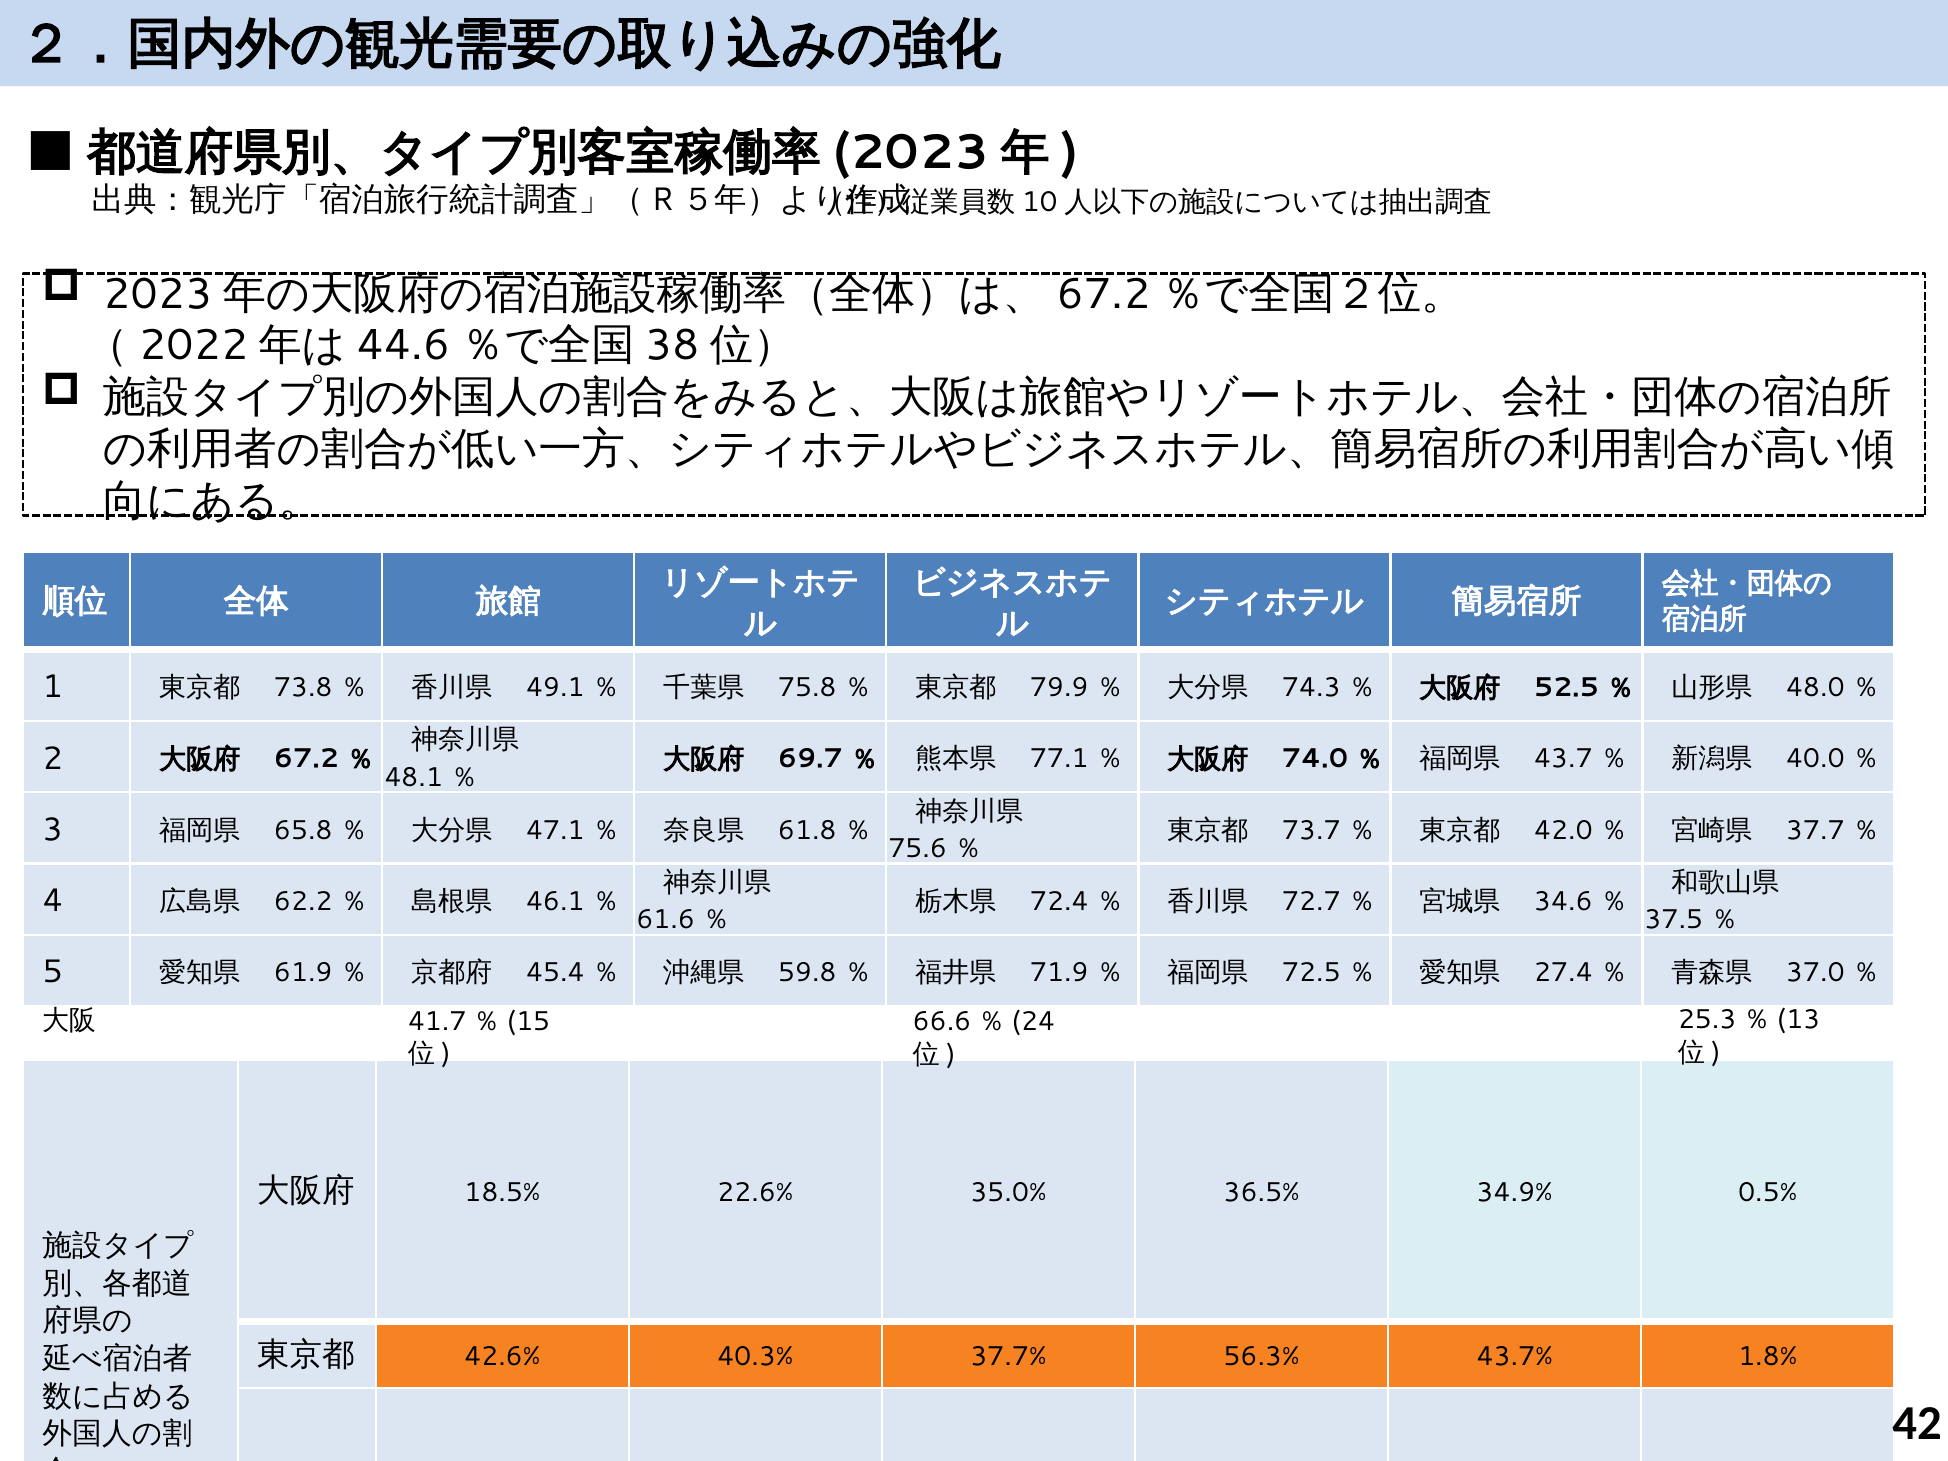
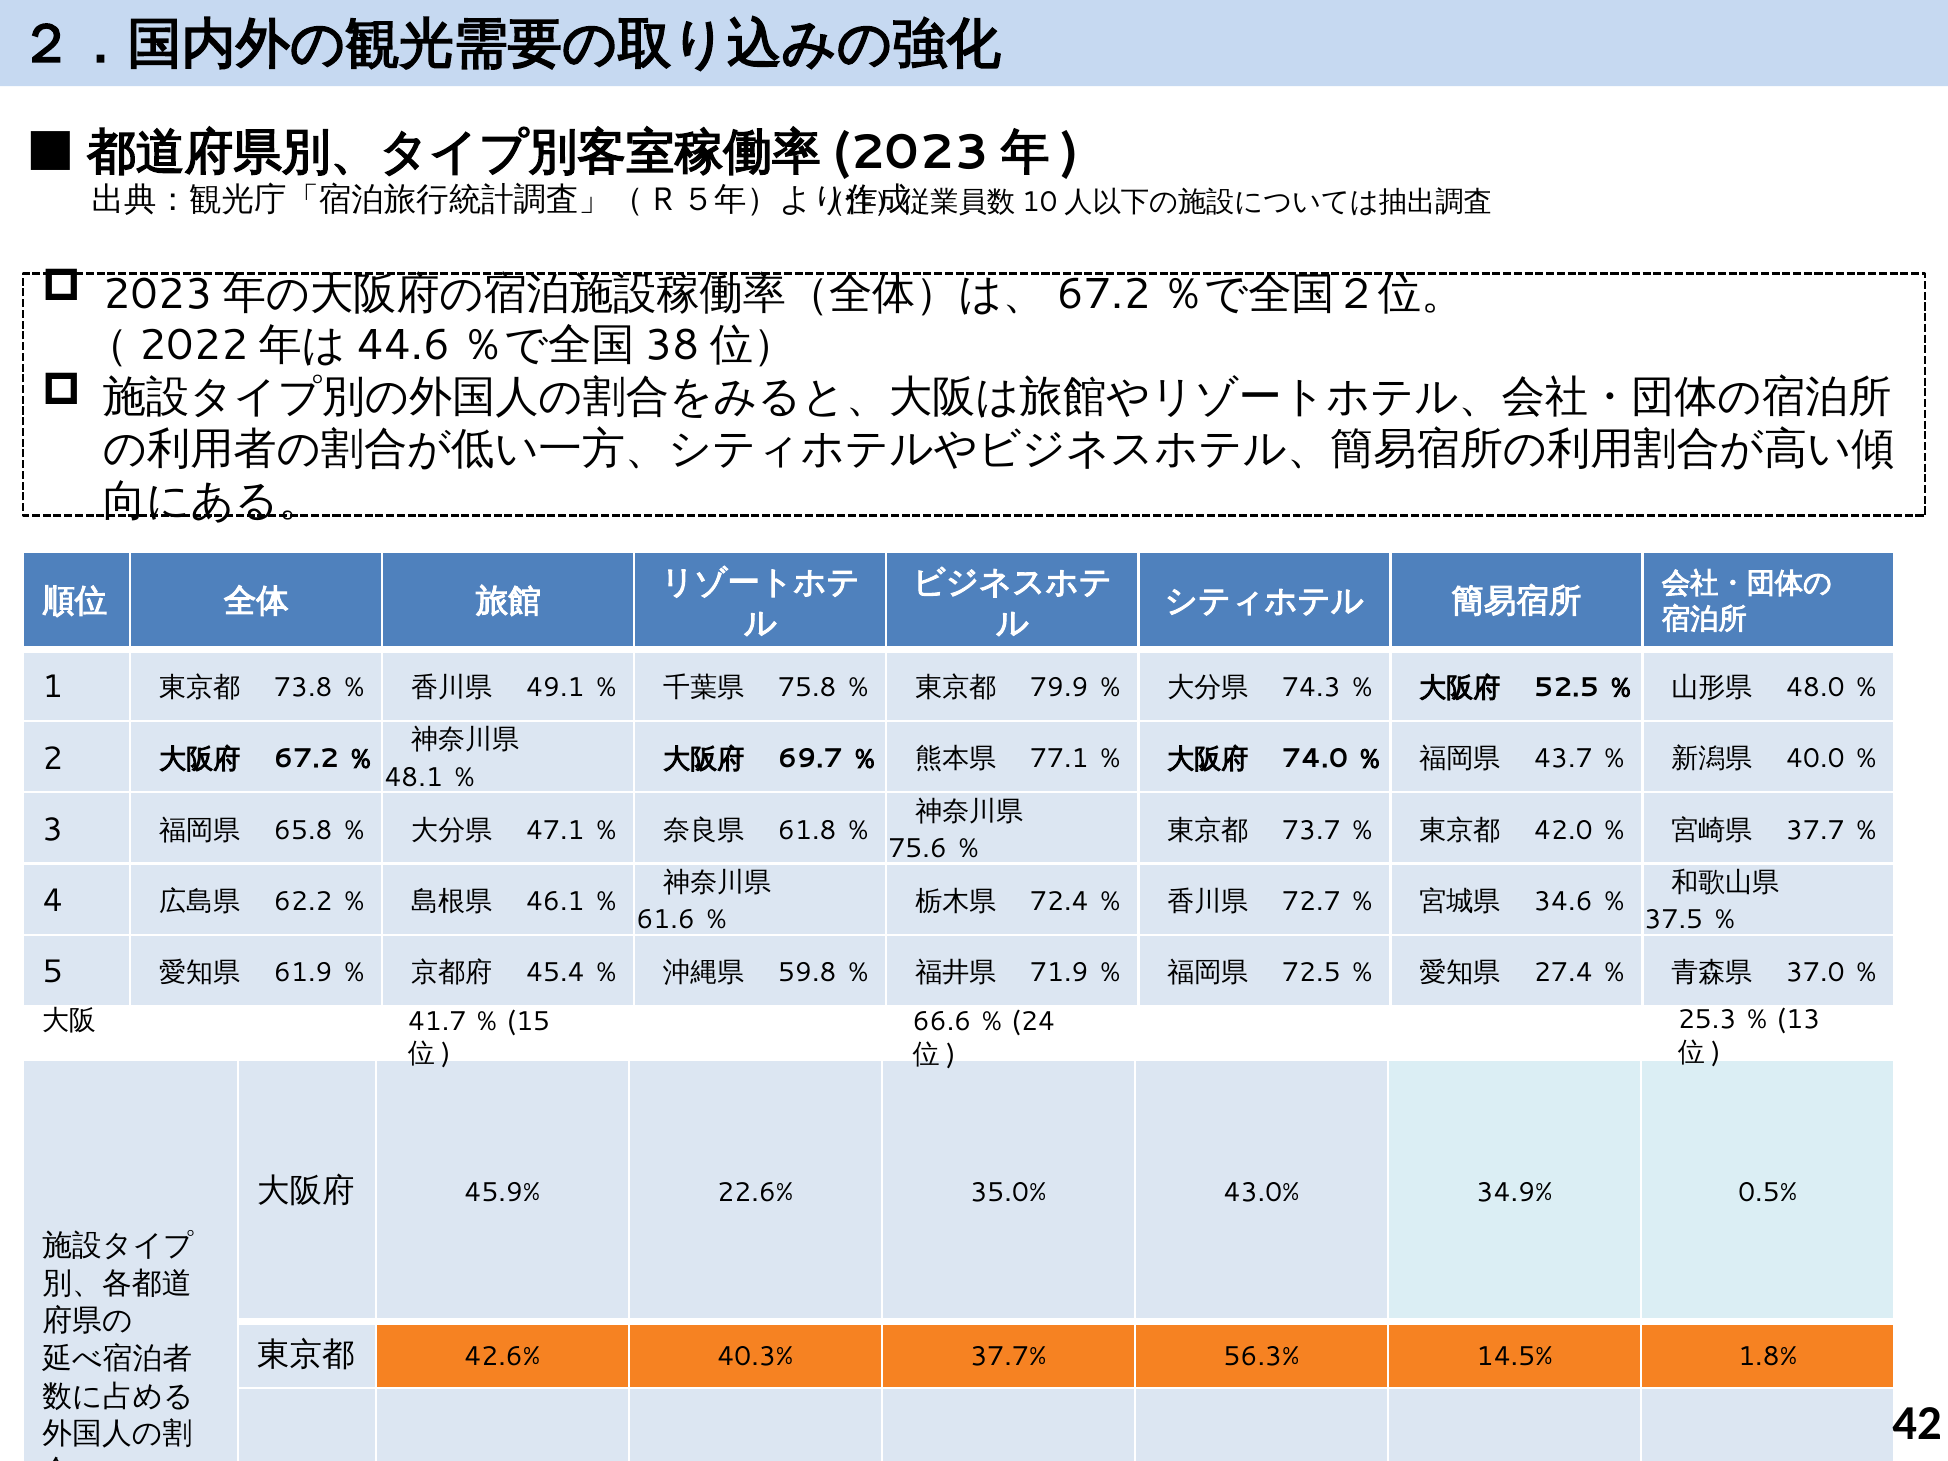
18.5%: 18.5% -> 45.9% (502, 1193)
36.5%: 36.5% -> 43.0% (1262, 1193)
43.7%: 43.7% -> 14.5% (1515, 1357)
